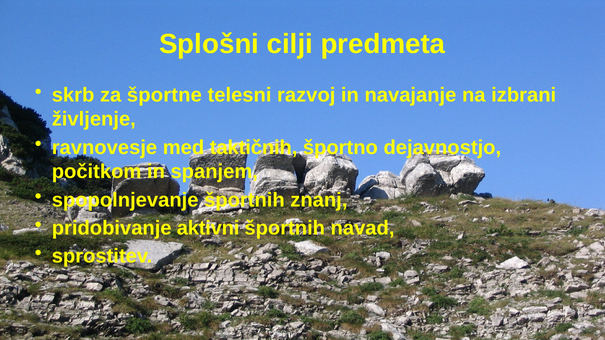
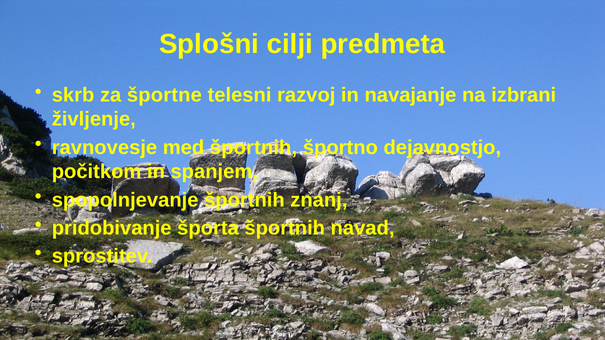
med taktičnih: taktičnih -> športnih (254, 148)
aktivni: aktivni -> športa (208, 228)
